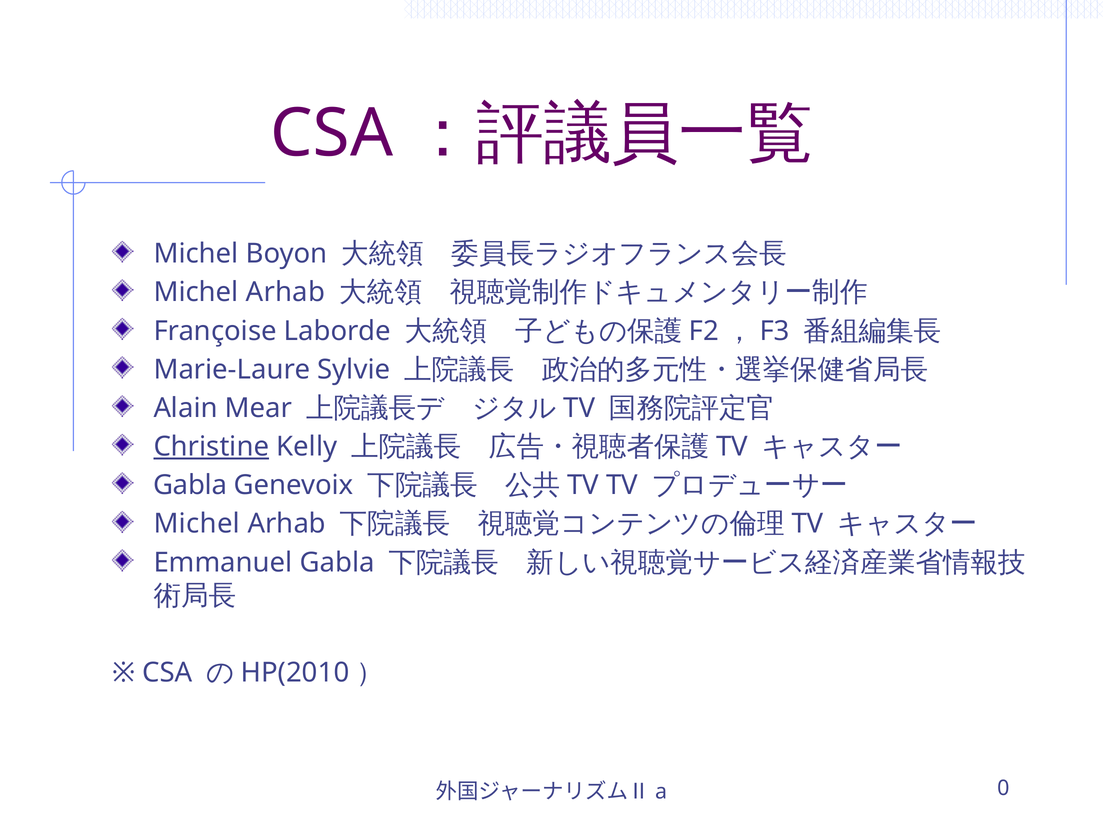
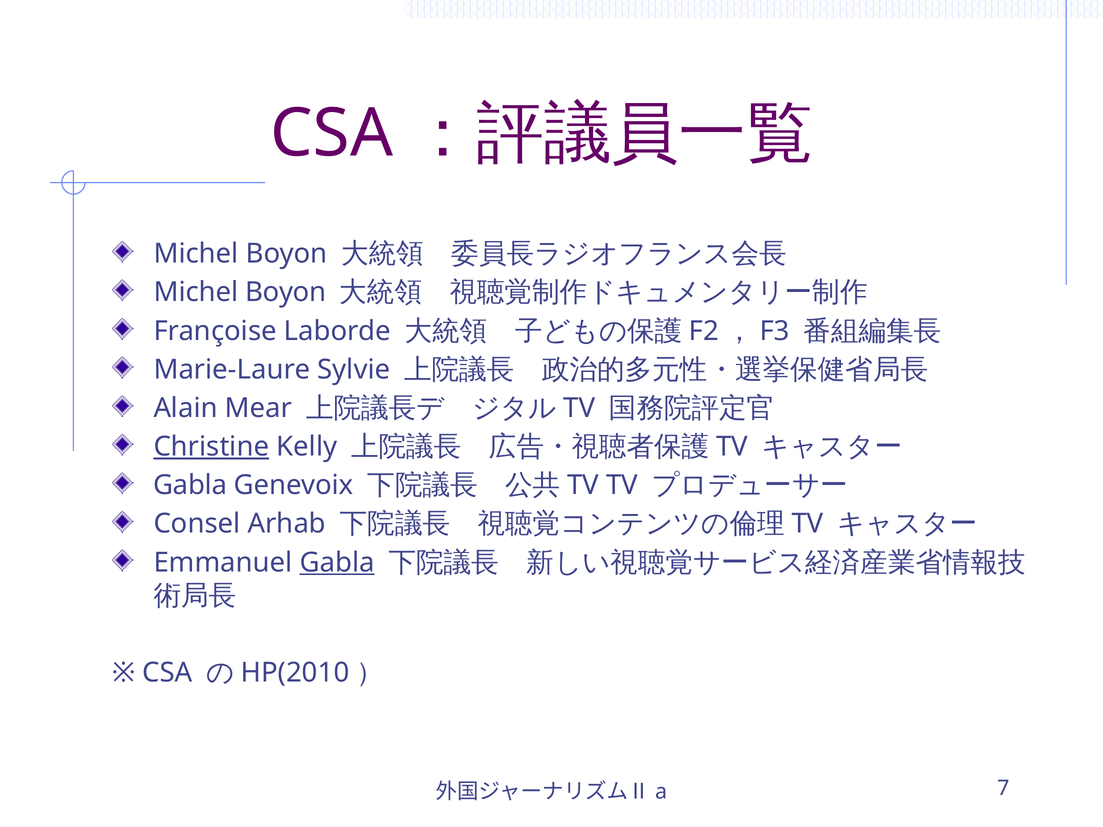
Arhab: Arhab -> Boyon (286, 292)
Michel: Michel -> Consel (197, 524)
Gabla underline: none -> present (337, 563)
0: 0 -> 7 (1003, 788)
